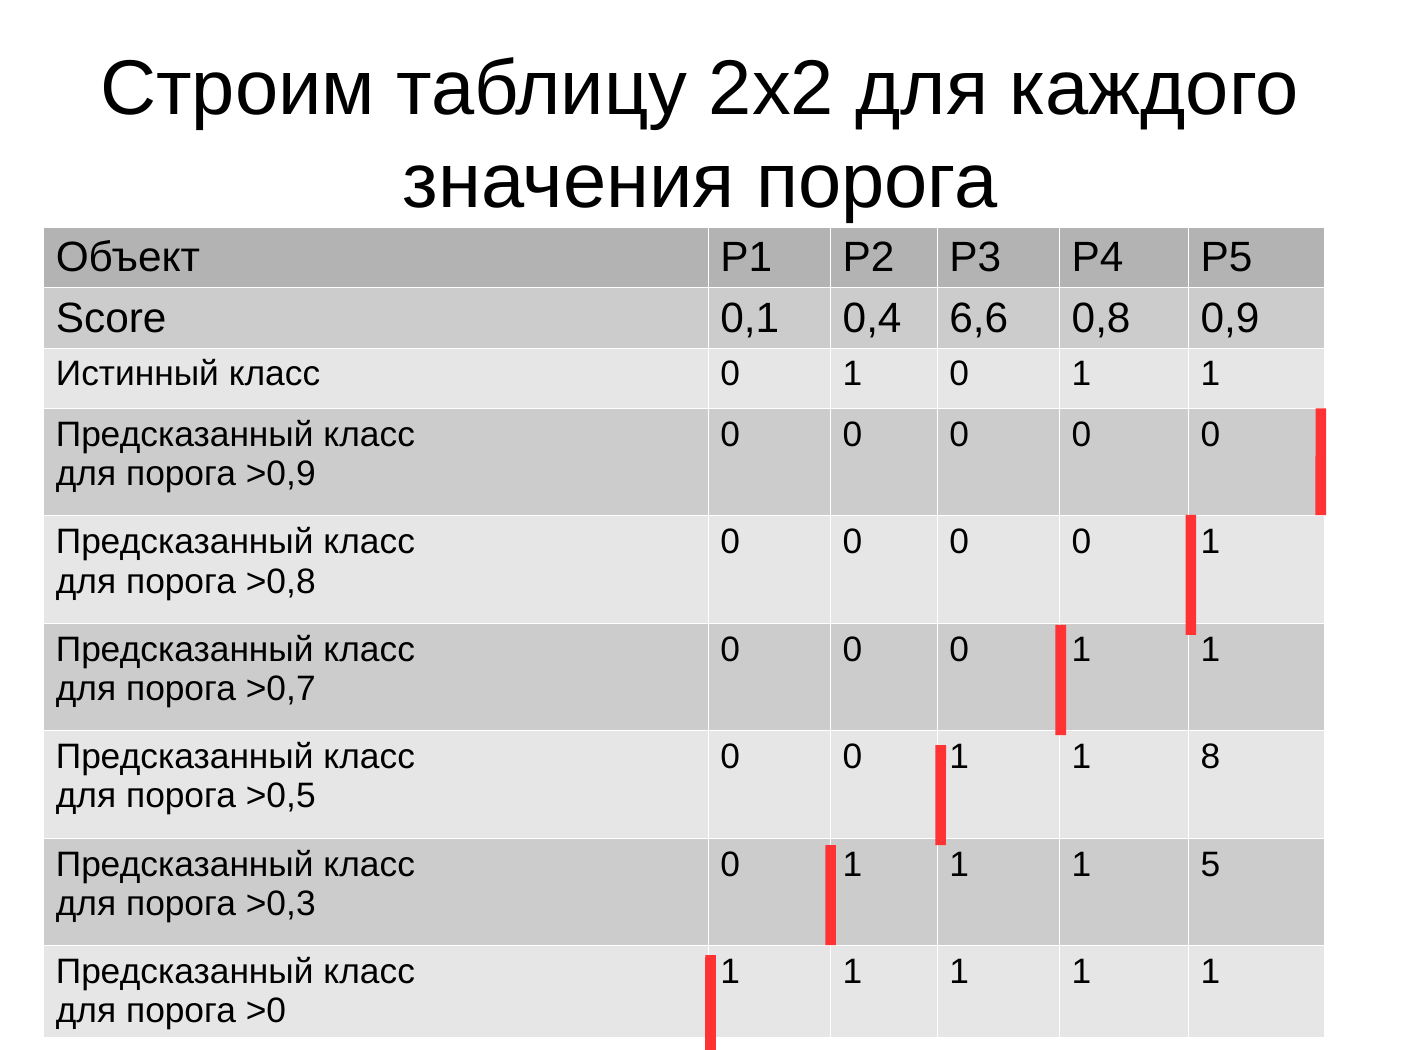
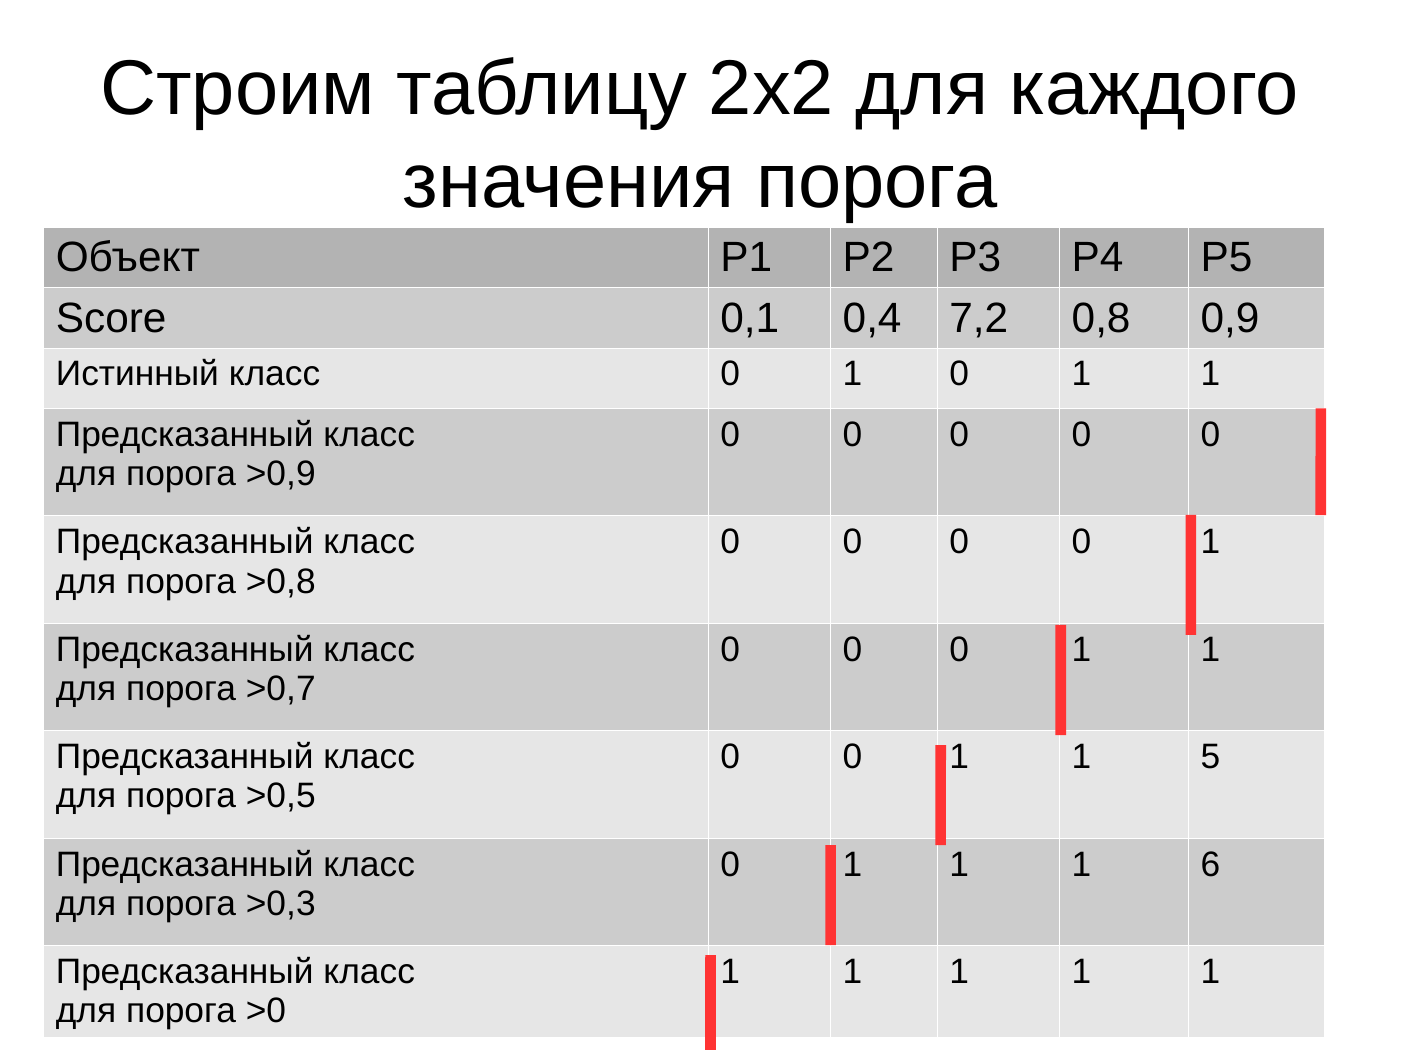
6,6: 6,6 -> 7,2 (979, 318)
8: 8 -> 5 (1211, 757)
5: 5 -> 6 (1211, 865)
